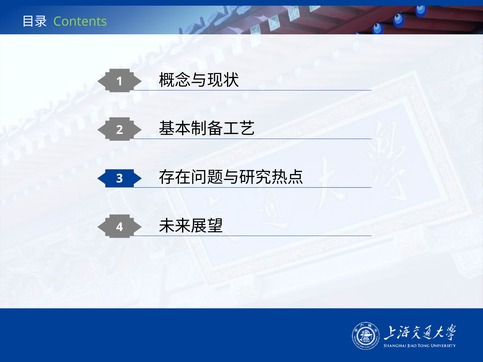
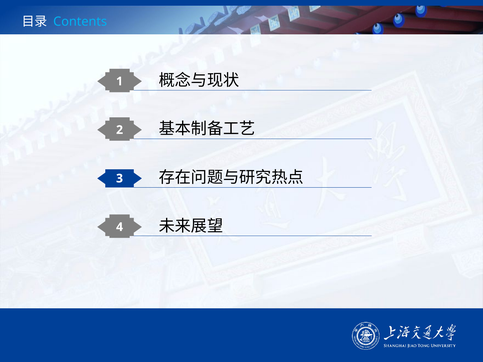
Contents colour: light green -> light blue (80, 22)
